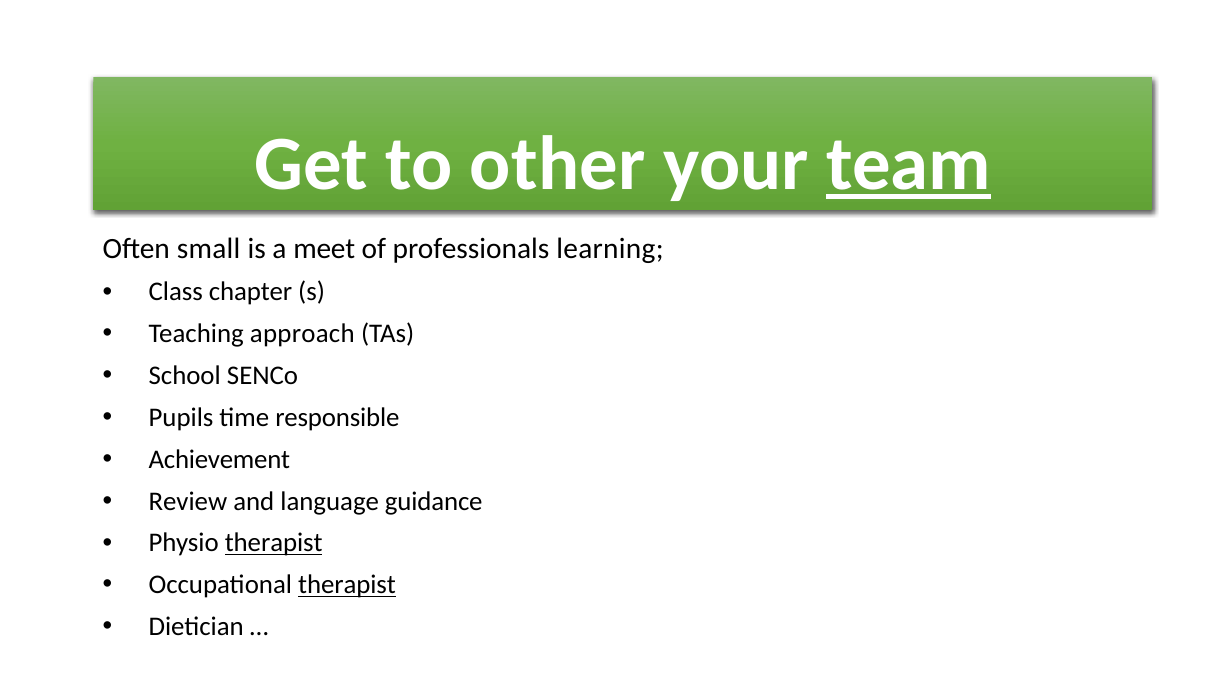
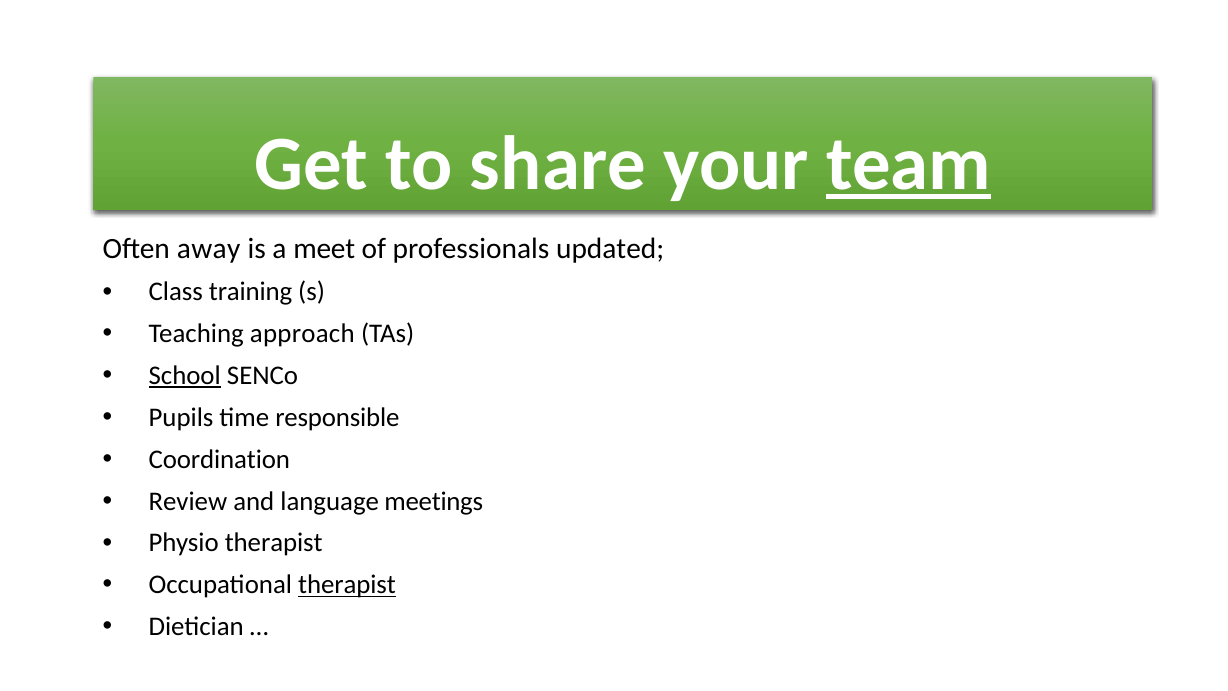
other: other -> share (558, 164)
small: small -> away (209, 249)
learning: learning -> updated (610, 249)
chapter: chapter -> training (251, 292)
School underline: none -> present (185, 376)
Achievement: Achievement -> Coordination (219, 459)
guidance: guidance -> meetings (434, 501)
therapist underline: present -> none (274, 543)
